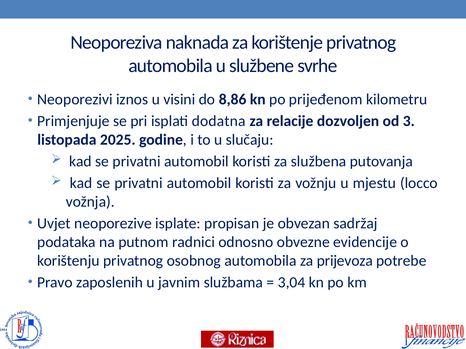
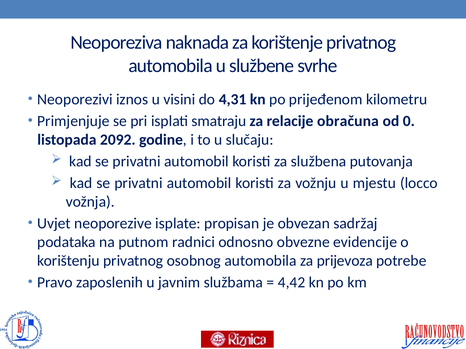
8,86: 8,86 -> 4,31 (233, 99)
dodatna: dodatna -> smatraju (219, 121)
dozvoljen: dozvoljen -> obračuna (348, 121)
3: 3 -> 0 (409, 121)
2025: 2025 -> 2092 (118, 140)
3,04: 3,04 -> 4,42 (292, 283)
